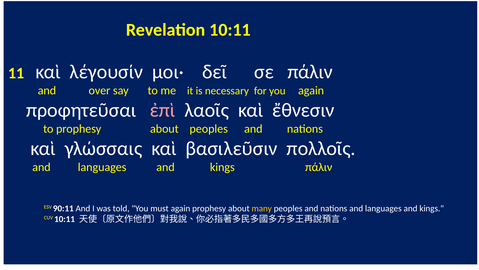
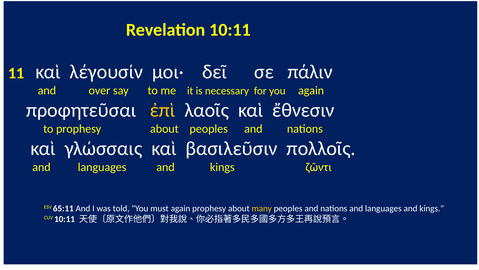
ἐπὶ colour: pink -> yellow (163, 110)
kings πάλιν: πάλιν -> ζῶντι (319, 167)
90:11: 90:11 -> 65:11 (63, 208)
